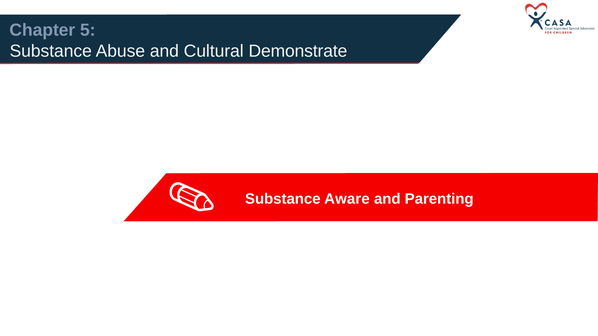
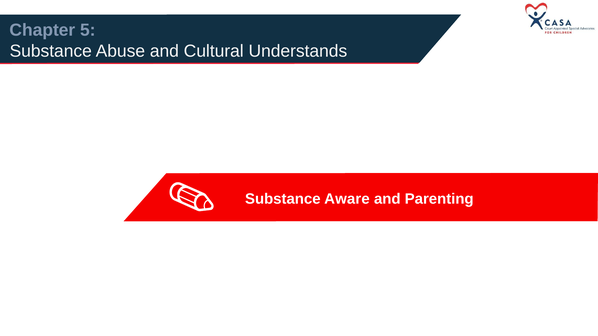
Demonstrate: Demonstrate -> Understands (298, 51)
